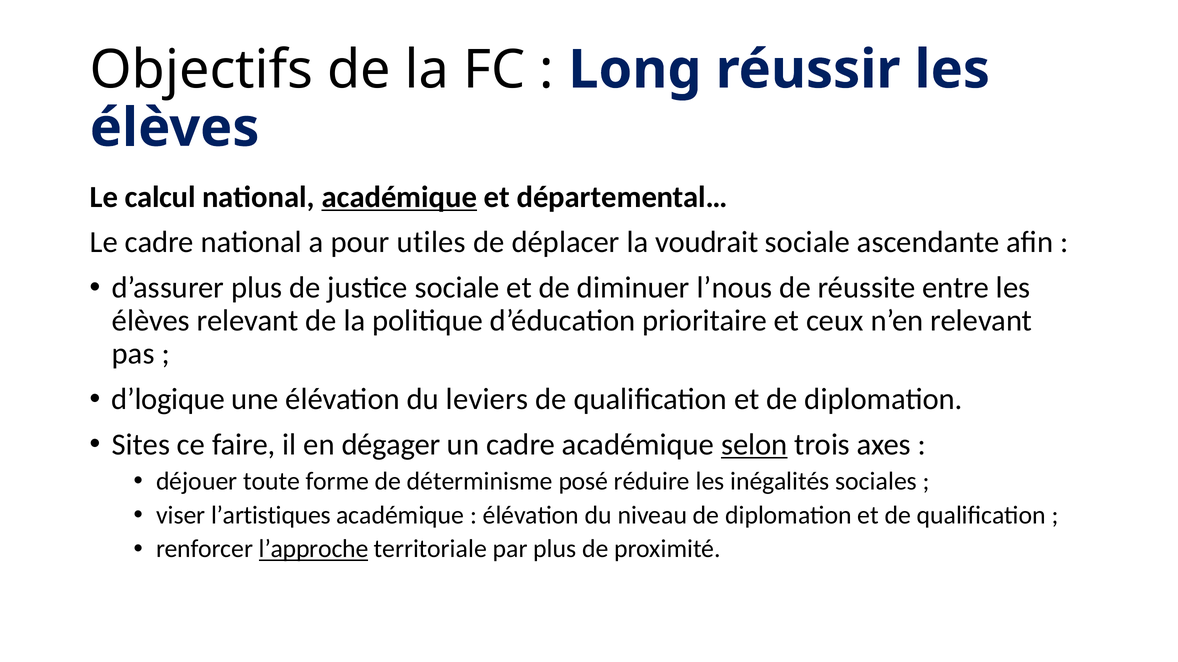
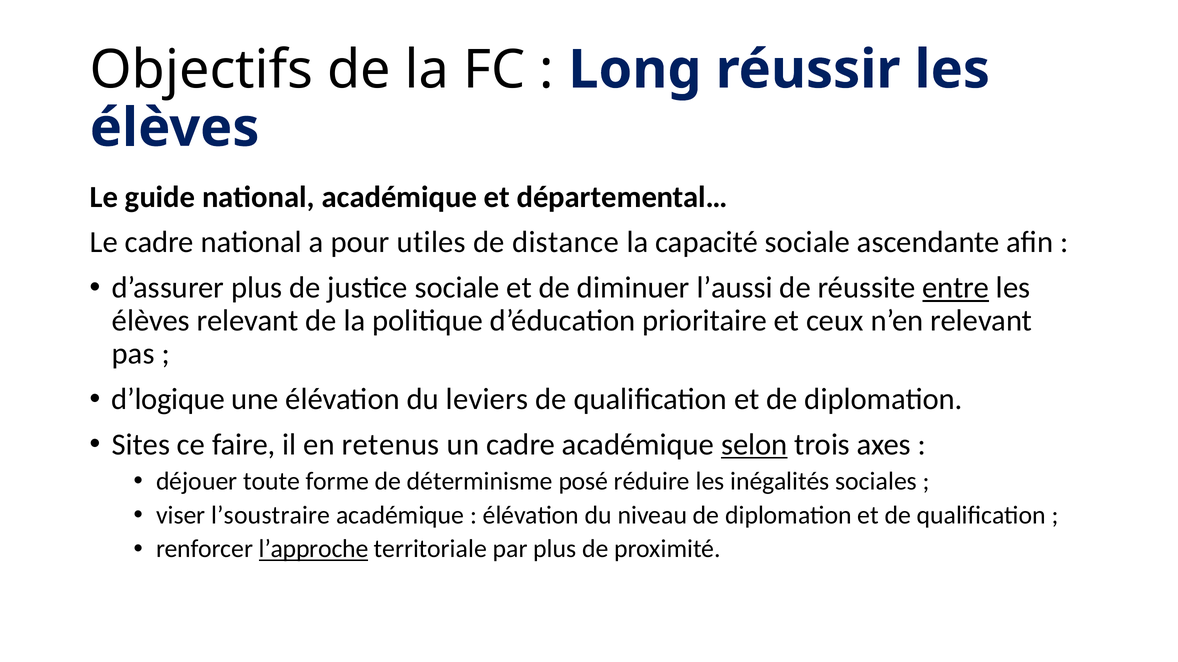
calcul: calcul -> guide (160, 197)
académique underline: present -> none (399, 197)
déplacer: déplacer -> distance (565, 243)
voudrait: voudrait -> capacité (707, 243)
l’nous: l’nous -> l’aussi (735, 288)
entre underline: none -> present (956, 288)
dégager: dégager -> retenus (391, 445)
l’artistiques: l’artistiques -> l’soustraire (271, 516)
